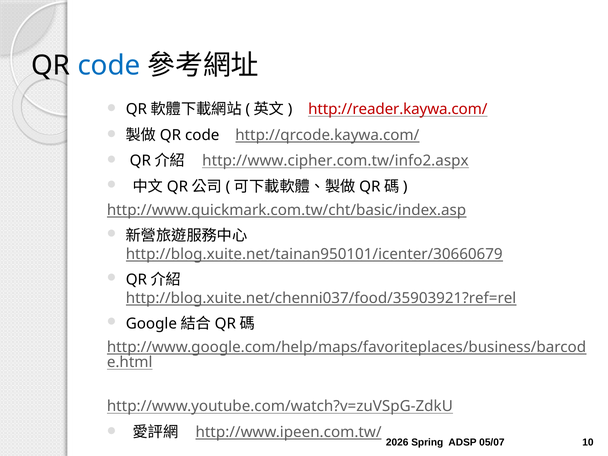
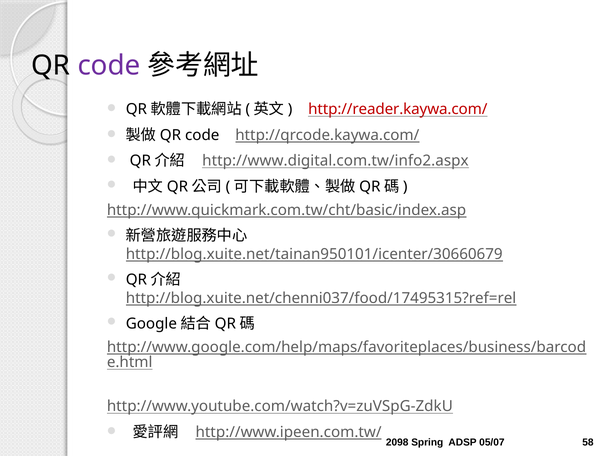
code colour: blue -> purple (109, 66)
http://www.cipher.com.tw/info2.aspx: http://www.cipher.com.tw/info2.aspx -> http://www.digital.com.tw/info2.aspx (335, 161)
http://blog.xuite.net/chenni037/food/35903921?ref=rel: http://blog.xuite.net/chenni037/food/35903921?ref=rel -> http://blog.xuite.net/chenni037/food/17495315?ref=rel (321, 298)
2026: 2026 -> 2098 (397, 443)
10: 10 -> 58 (588, 443)
